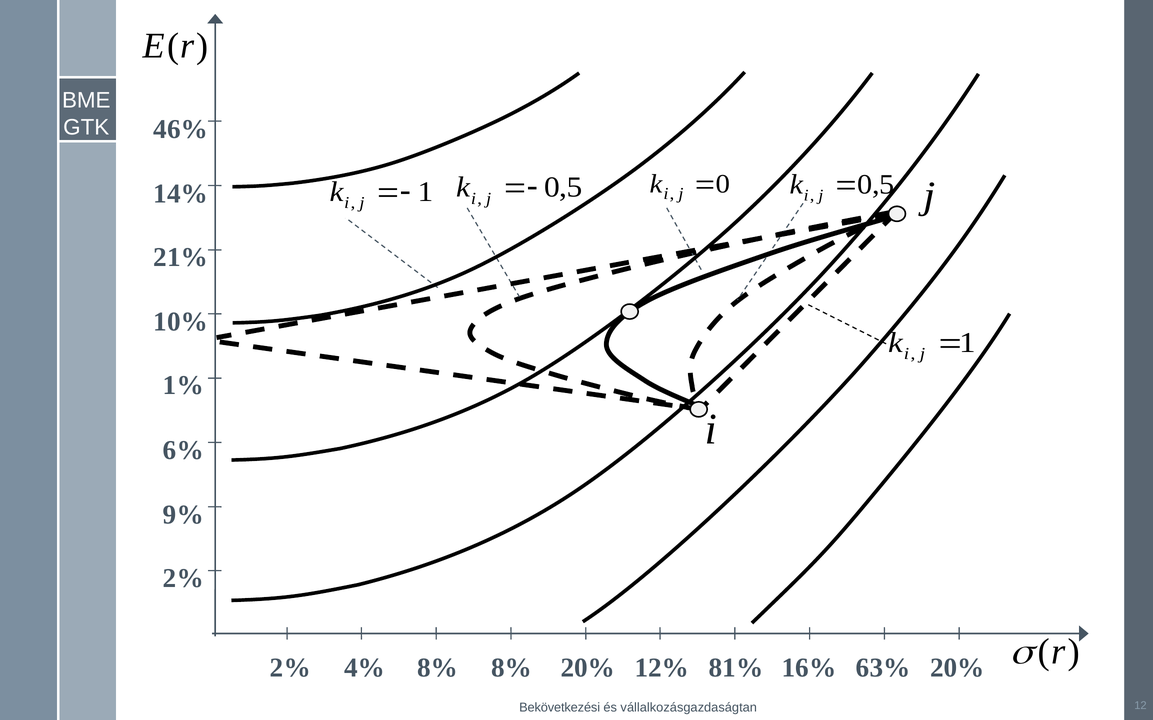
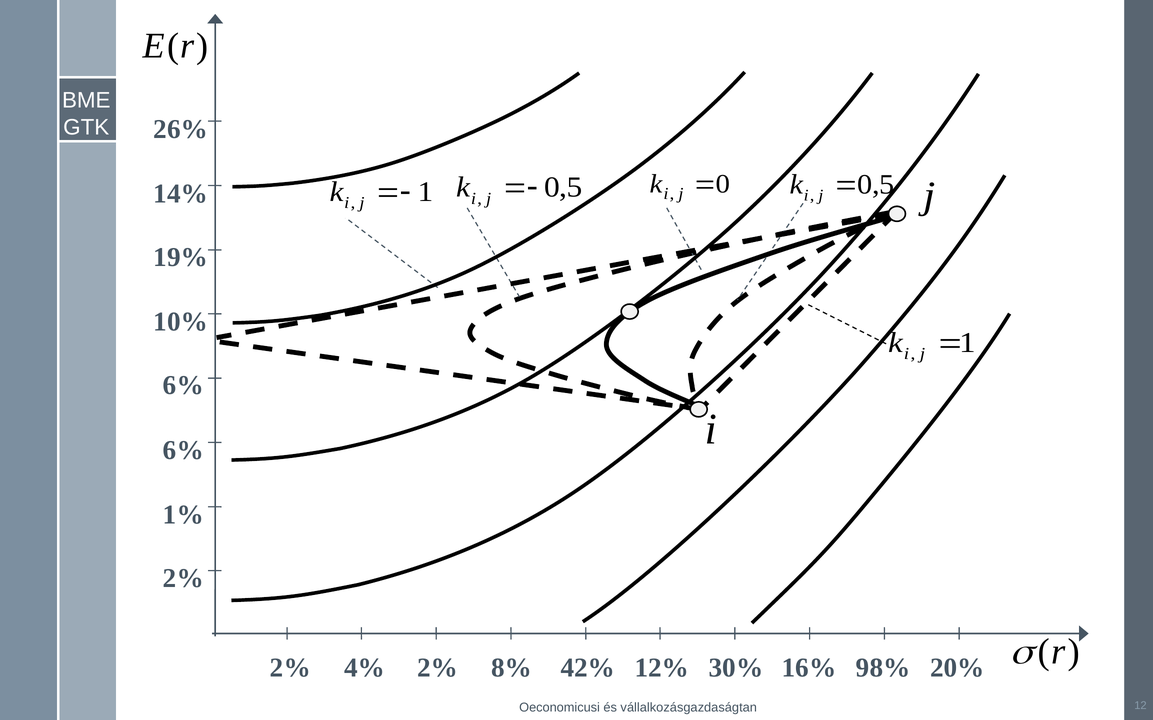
46%: 46% -> 26% (181, 129)
21%: 21% -> 19% (181, 258)
1%: 1% -> 6% (183, 386)
9%: 9% -> 1% (183, 515)
4% 8%: 8% -> 2% (437, 668)
8% 20%: 20% -> 42% (588, 668)
81%: 81% -> 30% (736, 668)
63%: 63% -> 98% (883, 668)
Bekövetkezési: Bekövetkezési -> Oeconomicusi (560, 708)
